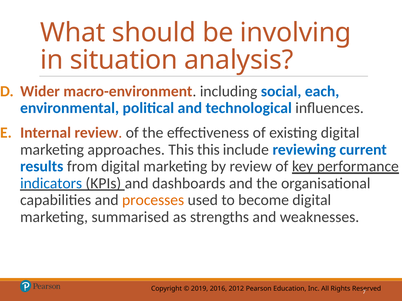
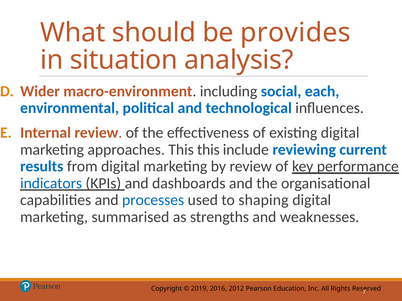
involving: involving -> provides (295, 33)
processes colour: orange -> blue (153, 200)
become: become -> shaping (263, 200)
